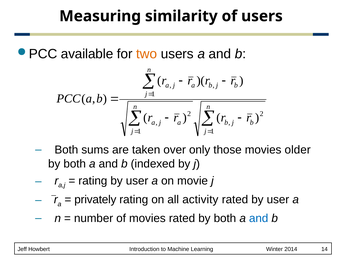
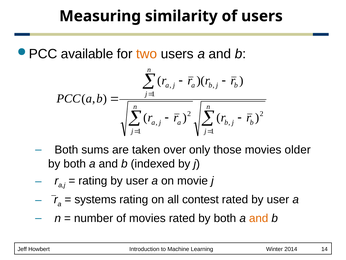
privately: privately -> systems (95, 199)
activity: activity -> contest (200, 199)
and colour: blue -> orange (259, 218)
